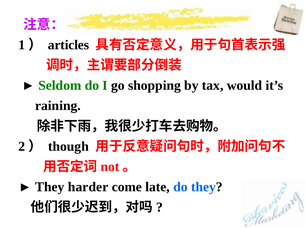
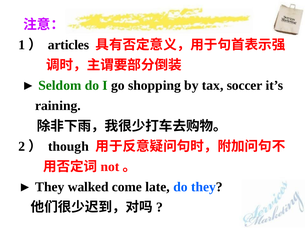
would: would -> soccer (245, 86)
harder: harder -> walked (88, 187)
